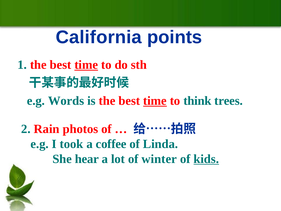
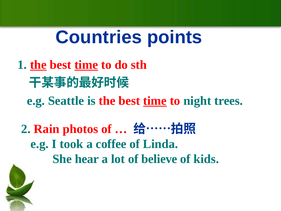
California: California -> Countries (99, 37)
the underline: none -> present (38, 65)
Words: Words -> Seattle (66, 101)
think: think -> night (197, 101)
winter: winter -> believe (159, 159)
kids underline: present -> none (206, 159)
